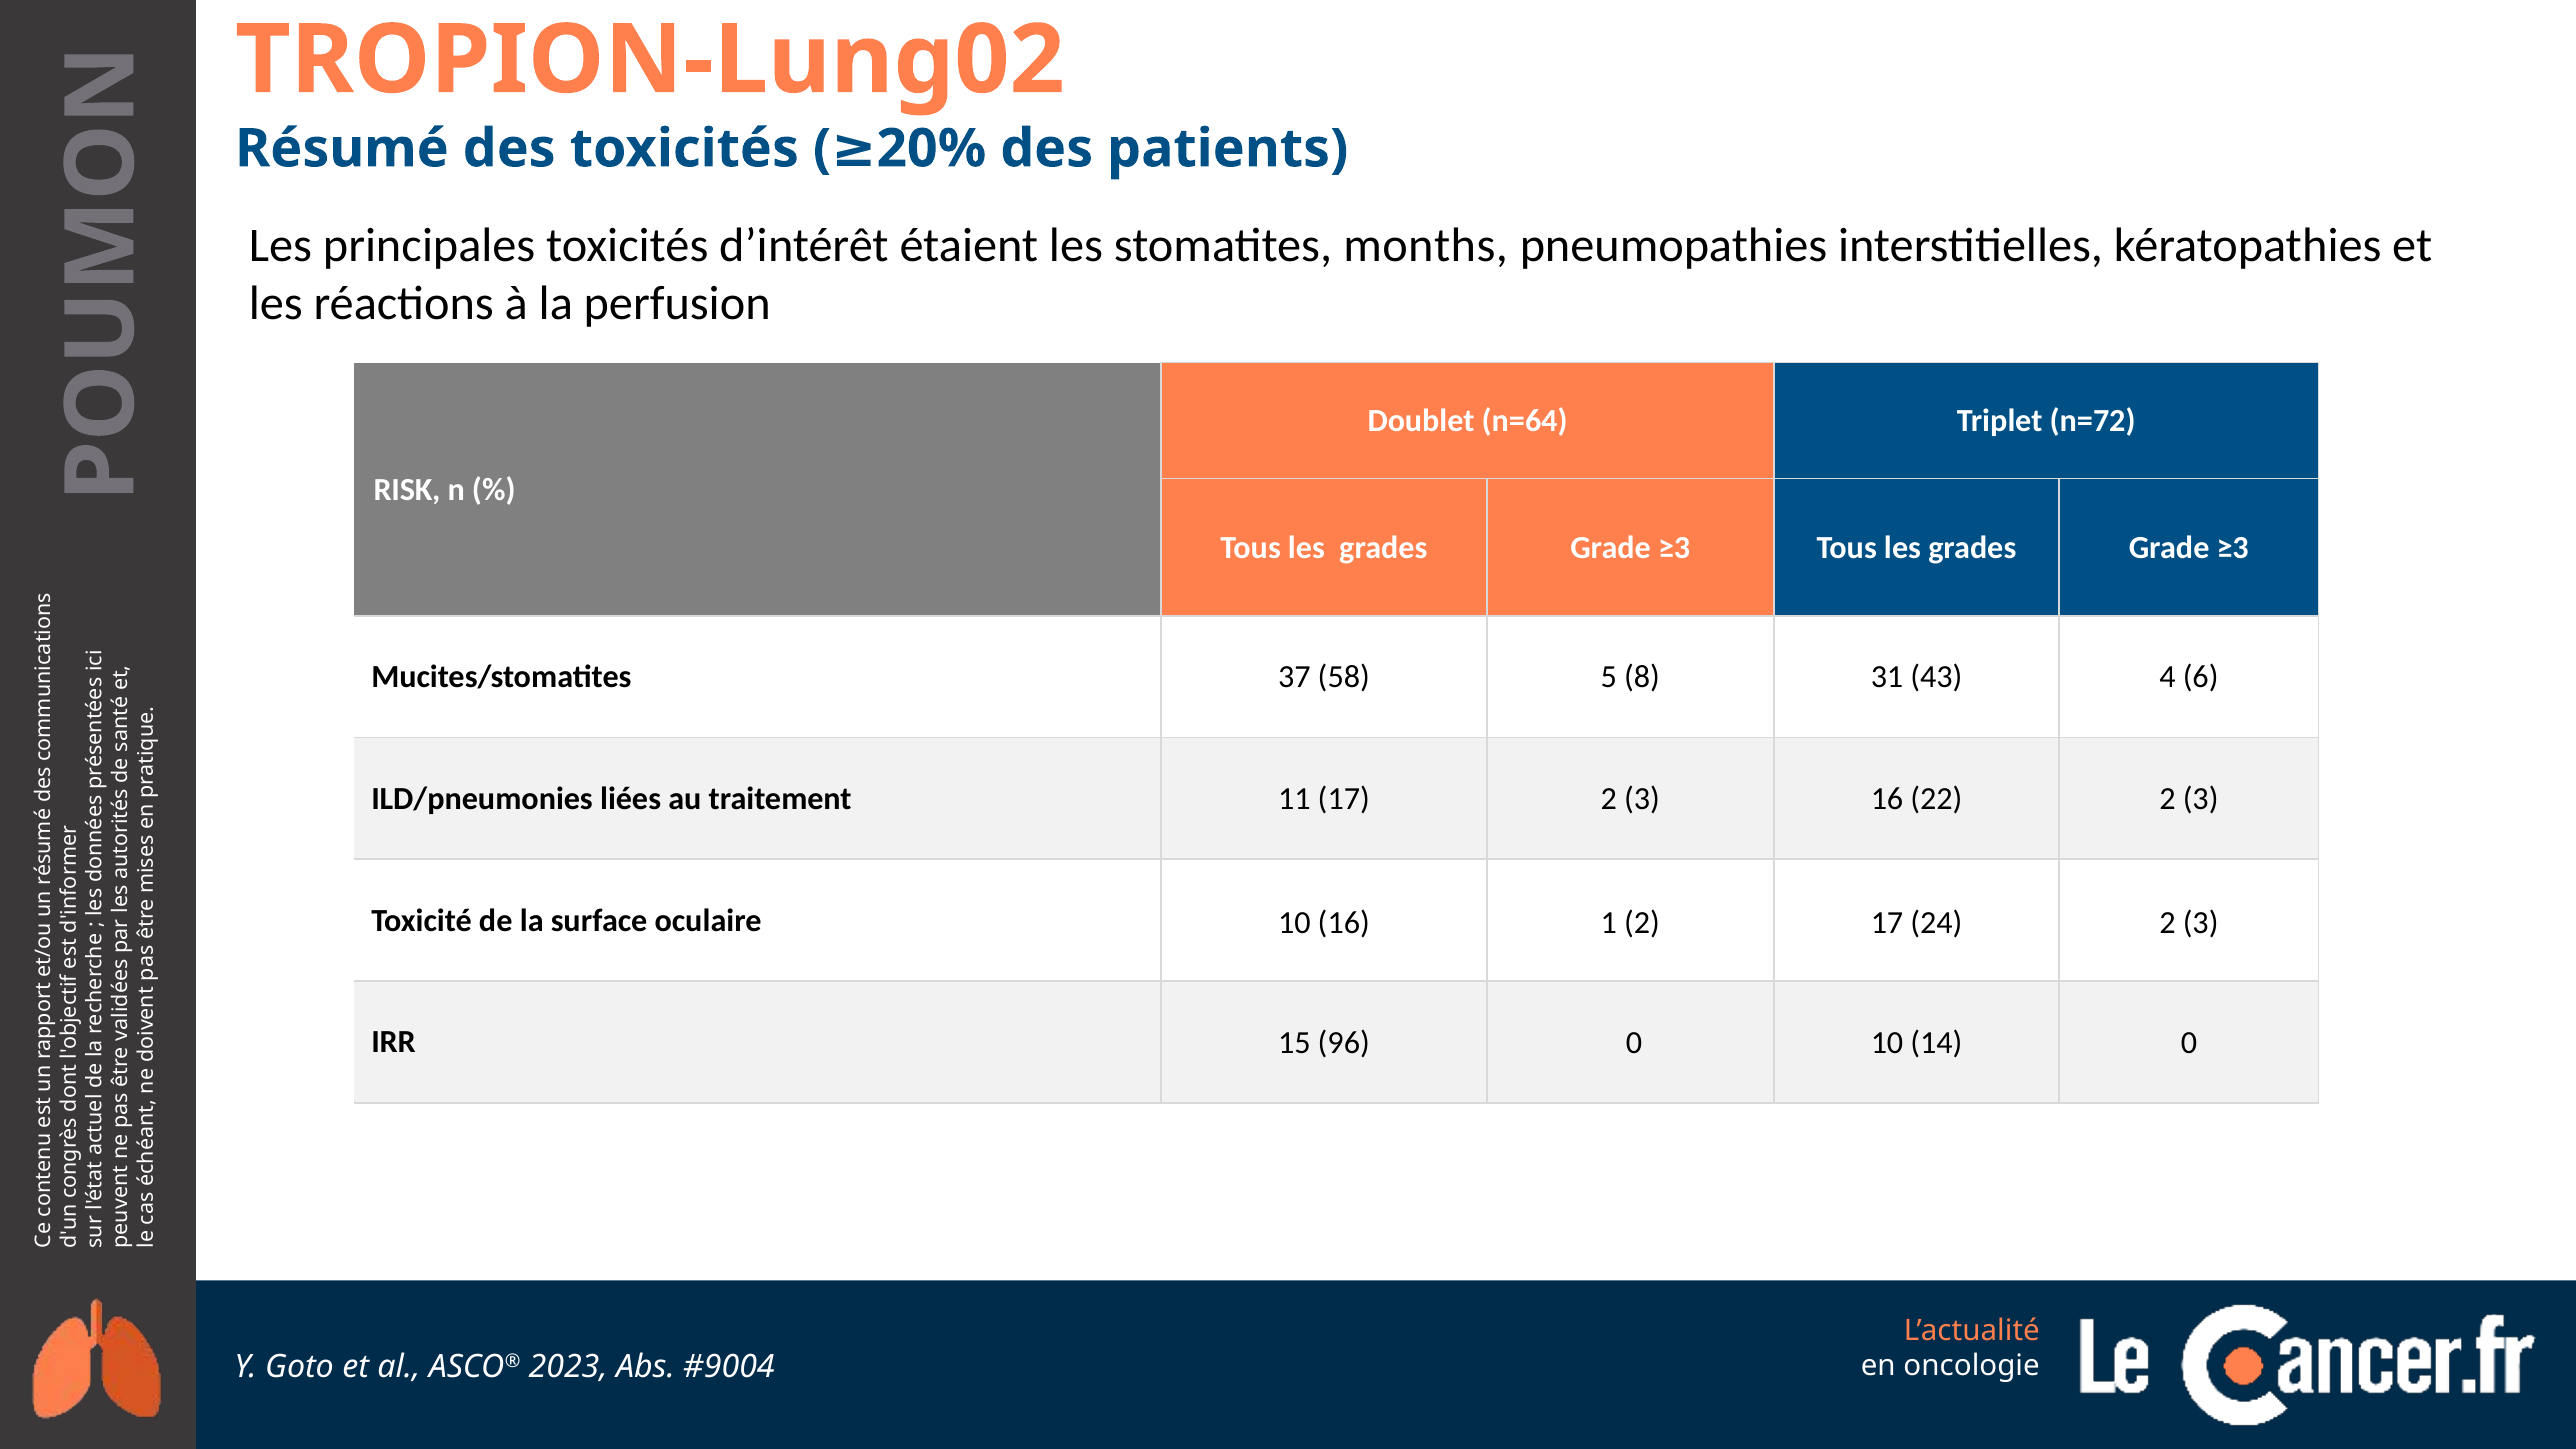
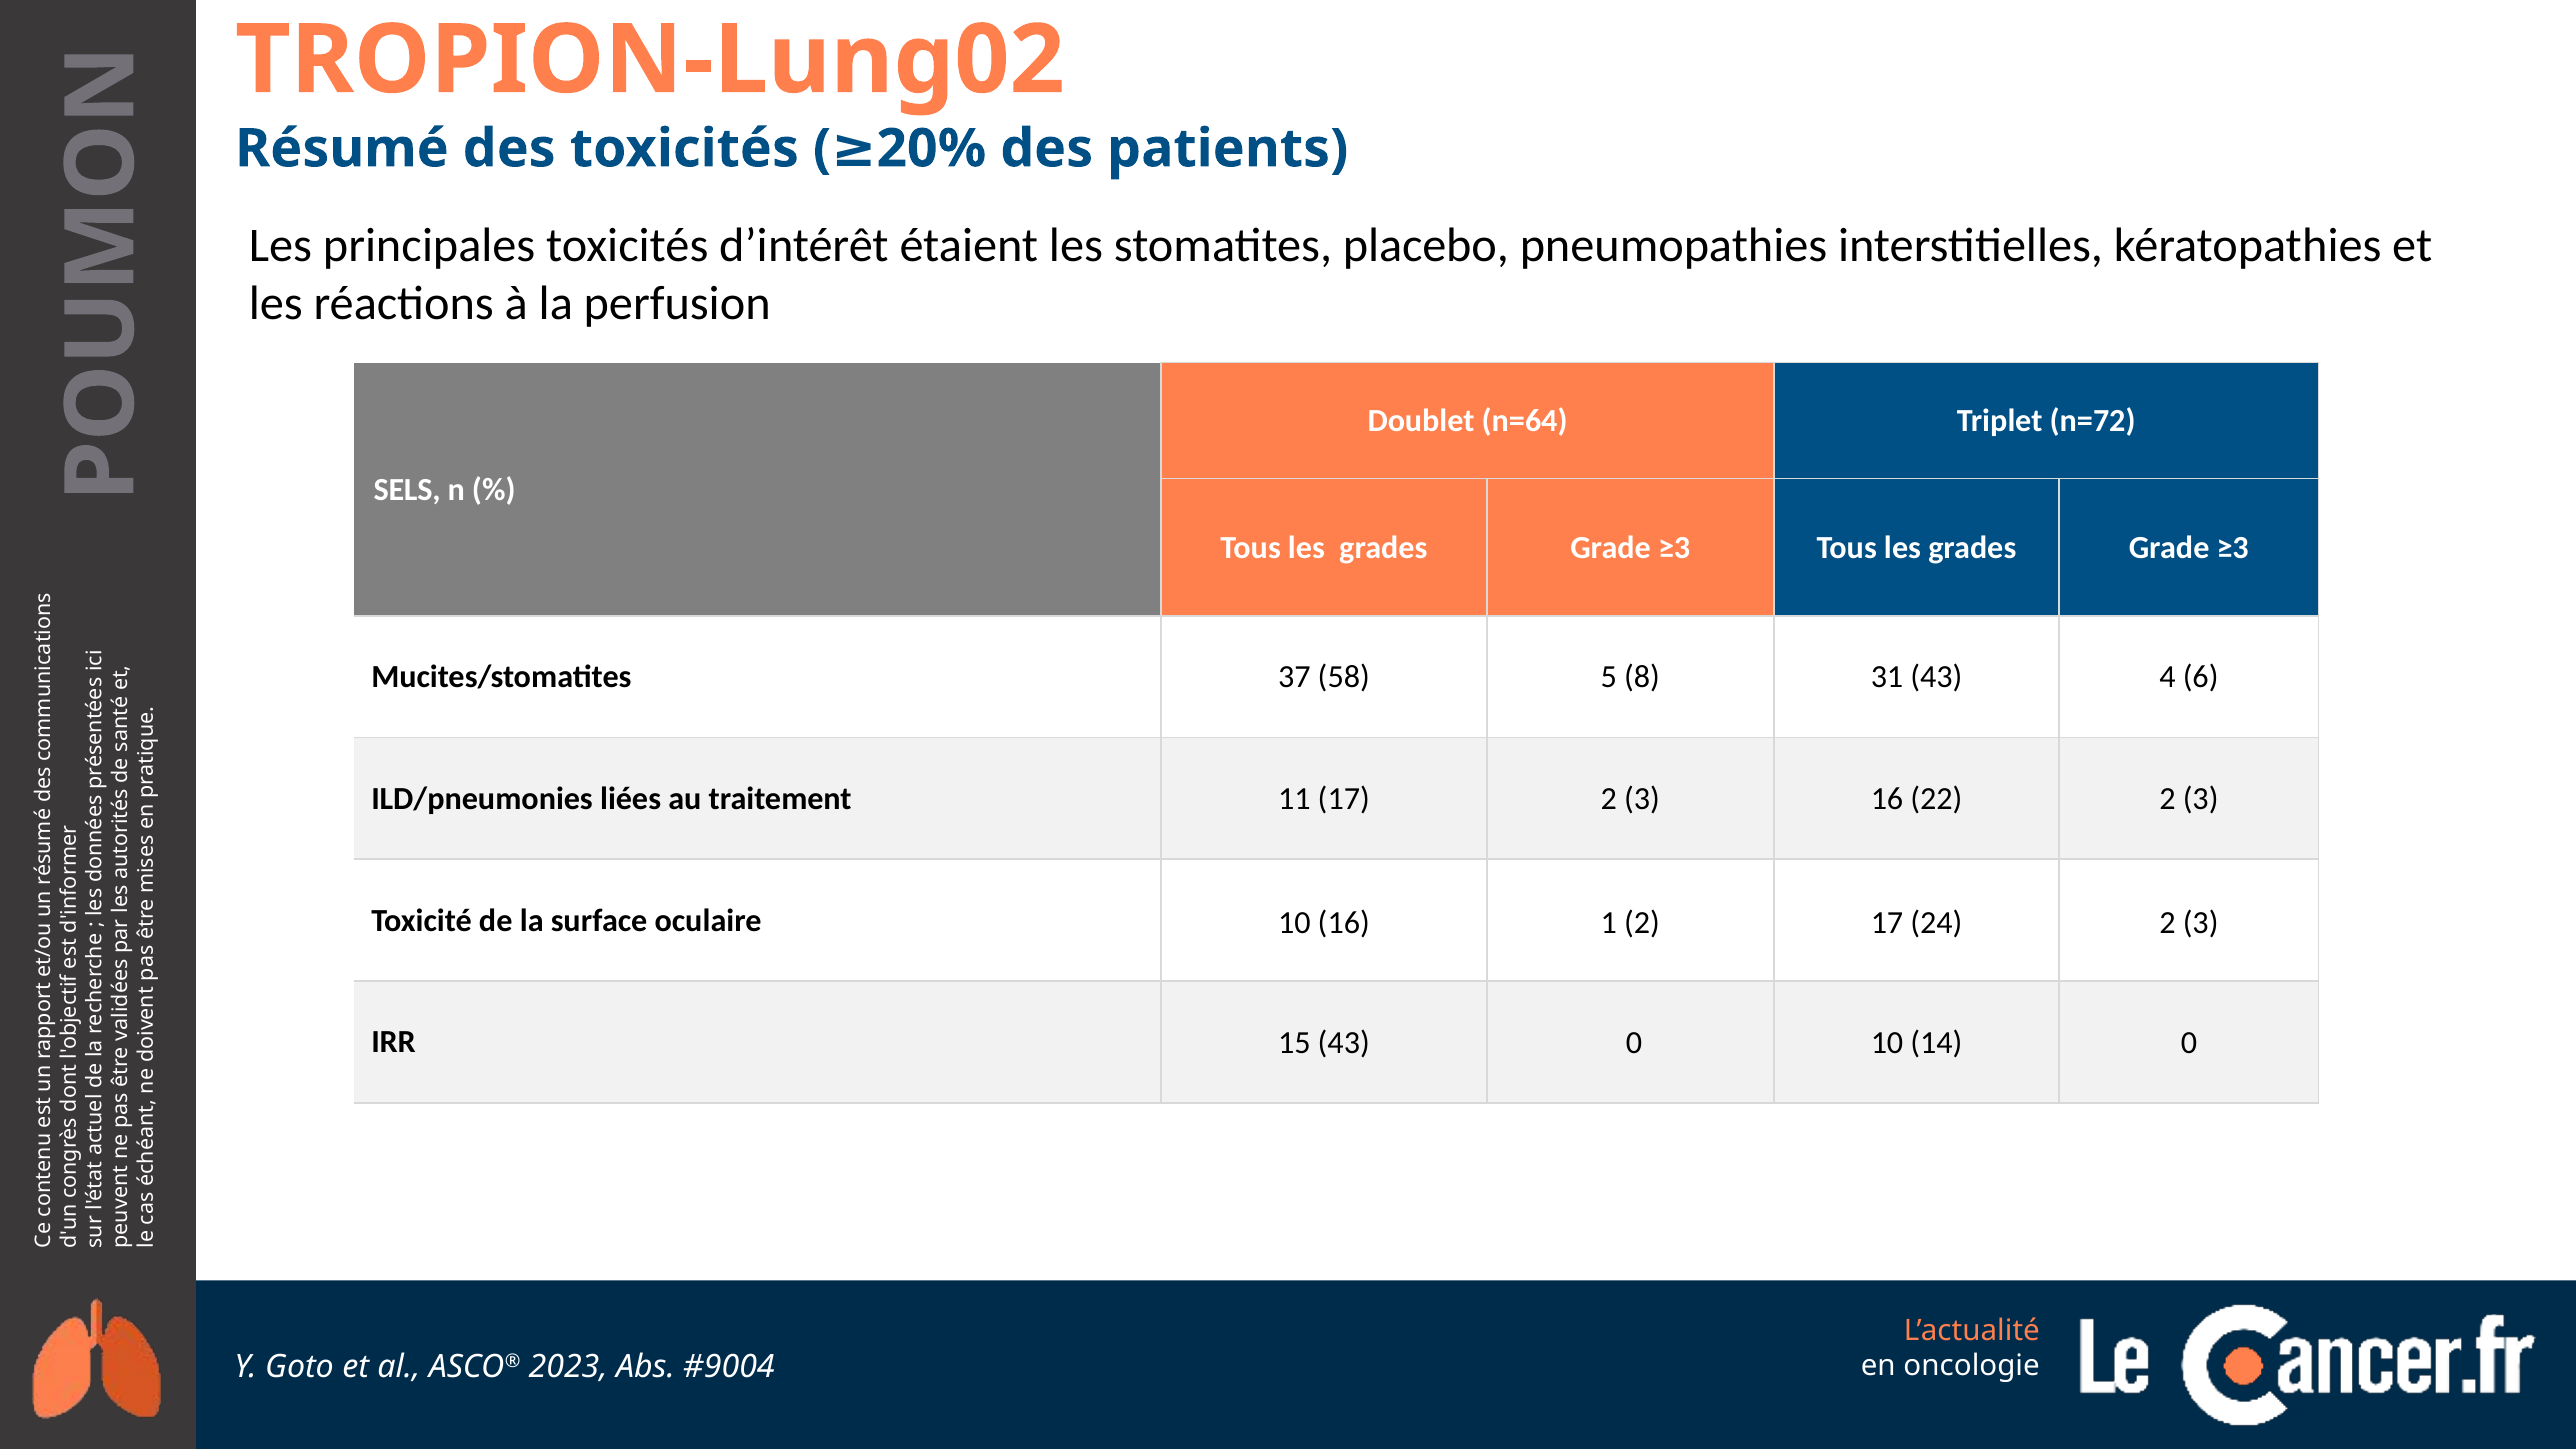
months: months -> placebo (1426, 246)
RISK: RISK -> SELS (407, 490)
15 96: 96 -> 43 (1344, 1042)
